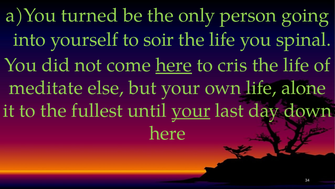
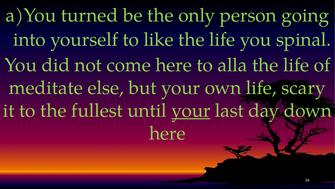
soir: soir -> like (159, 40)
here underline: present -> none (174, 65)
cris: cris -> alla (232, 65)
alone: alone -> scary (303, 88)
